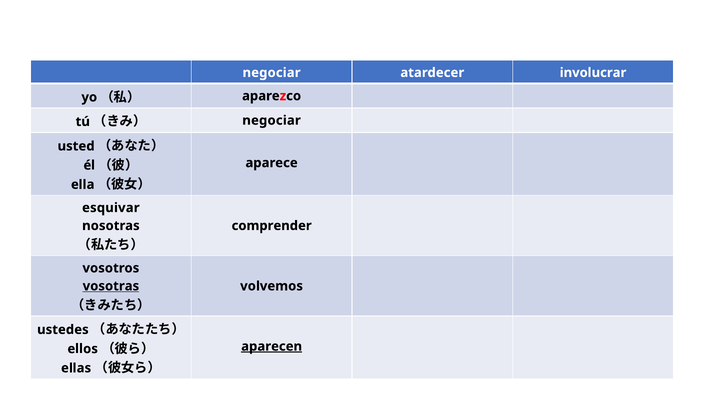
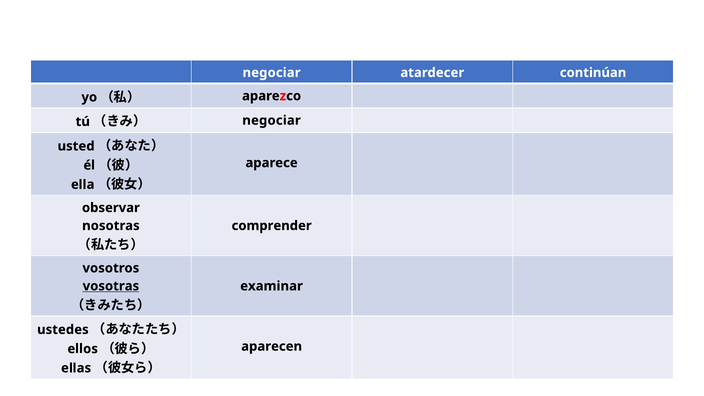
involucrar: involucrar -> continúan (593, 73)
esquivar: esquivar -> observar (111, 208)
volvemos: volvemos -> examinar (272, 286)
aparecen underline: present -> none (272, 346)
